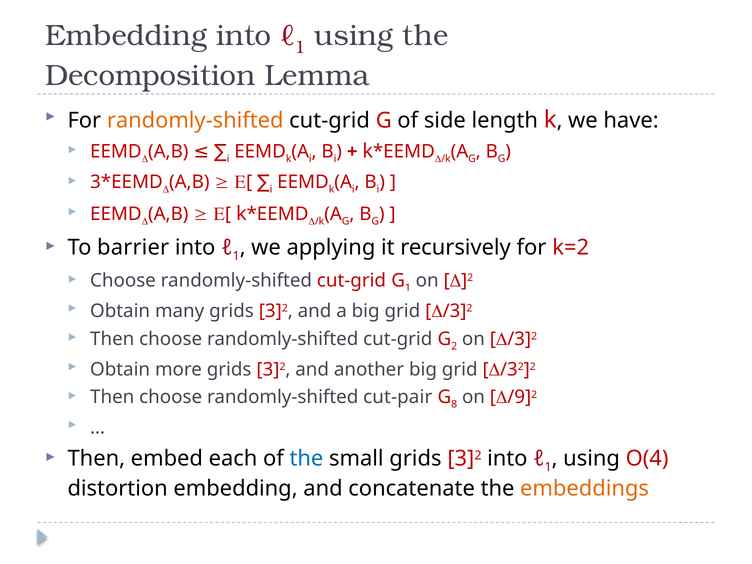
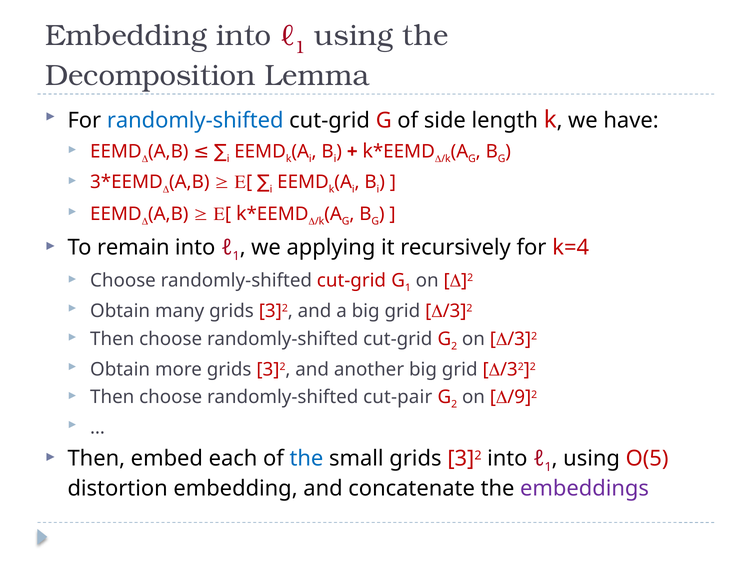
randomly-shifted colour: orange -> blue (195, 121)
barrier: barrier -> remain (133, 248)
k=2: k=2 -> k=4 (571, 248)
8: 8 -> 2 (454, 404)
O(4: O(4 -> O(5 (647, 459)
embeddings colour: orange -> purple (585, 489)
